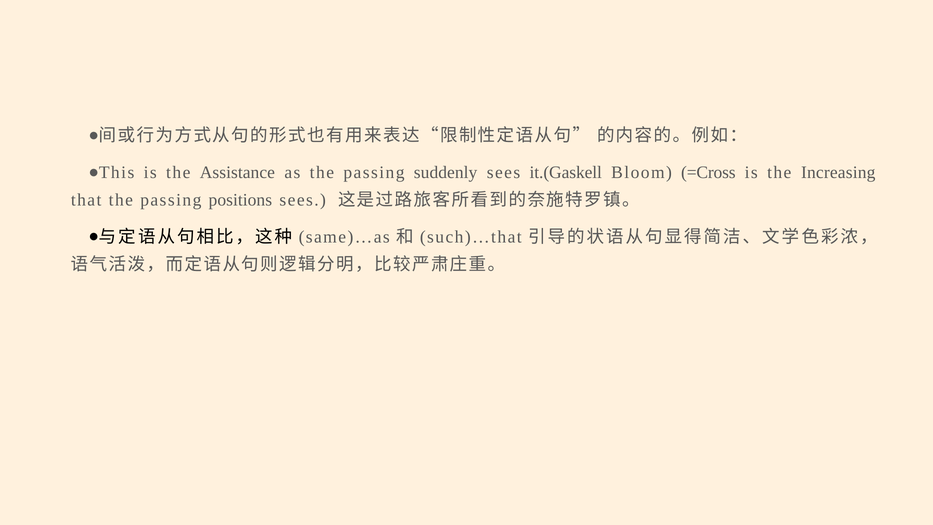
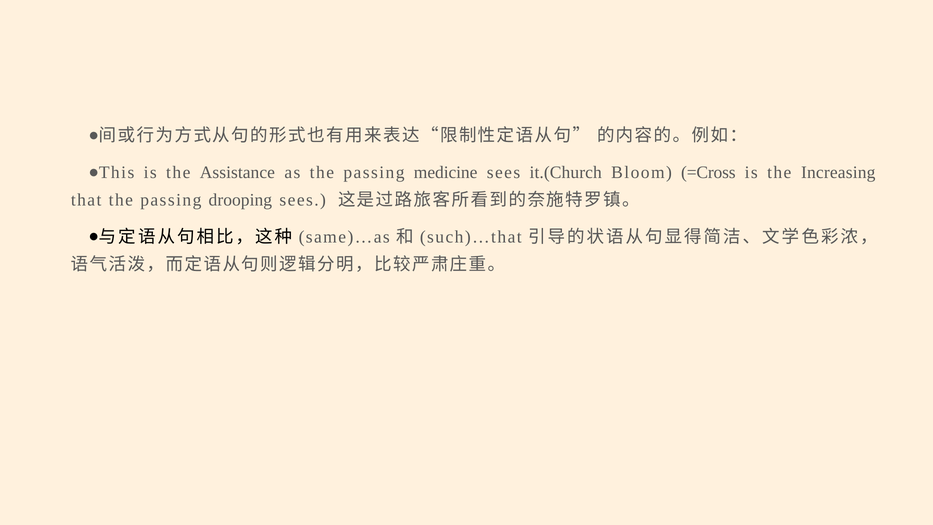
suddenly: suddenly -> medicine (446, 173)
it.(Gaskell: it.(Gaskell -> it.(Church (566, 173)
positions: positions -> drooping (240, 200)
